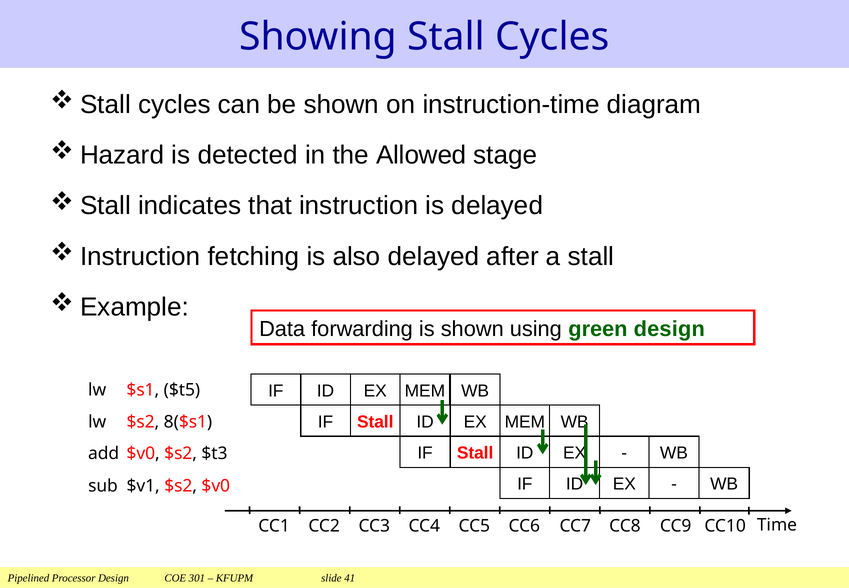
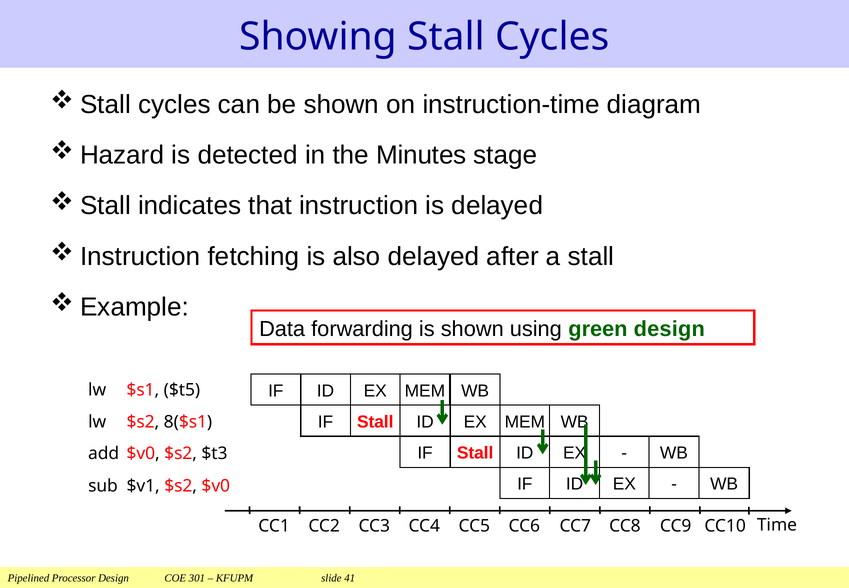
Allowed: Allowed -> Minutes (421, 155)
